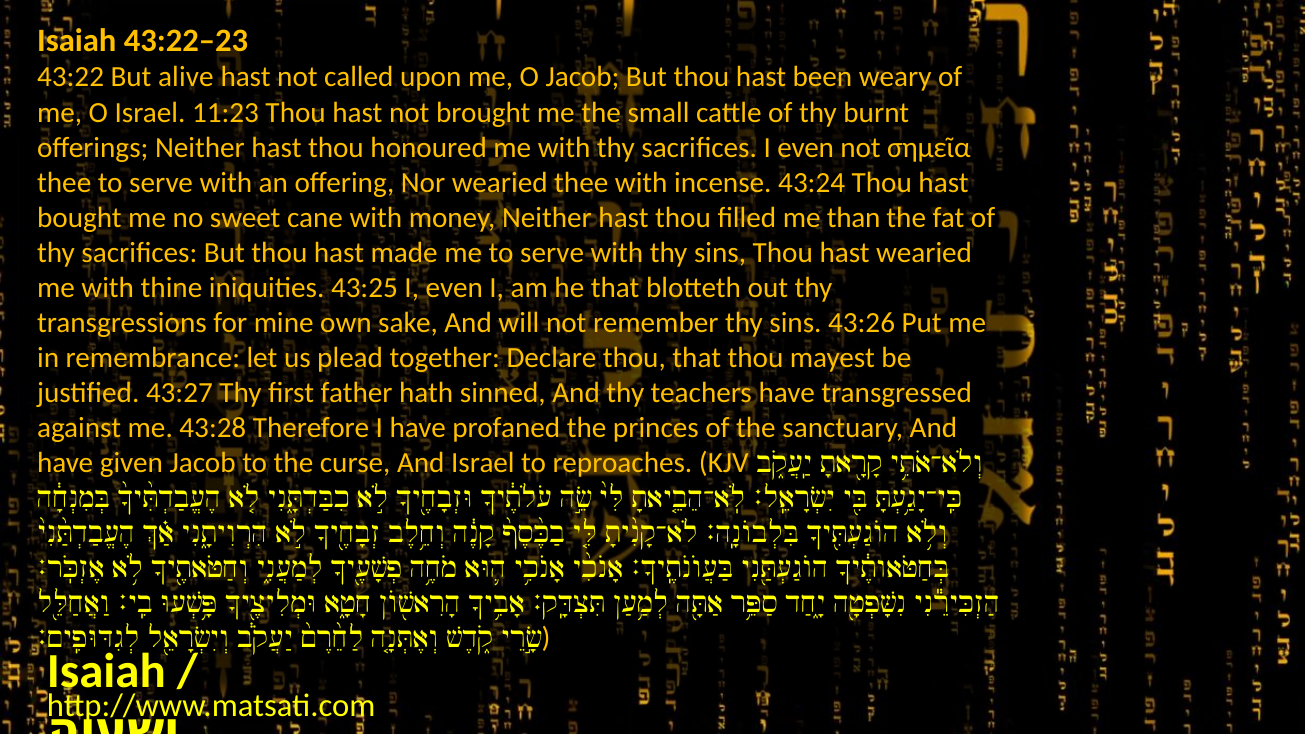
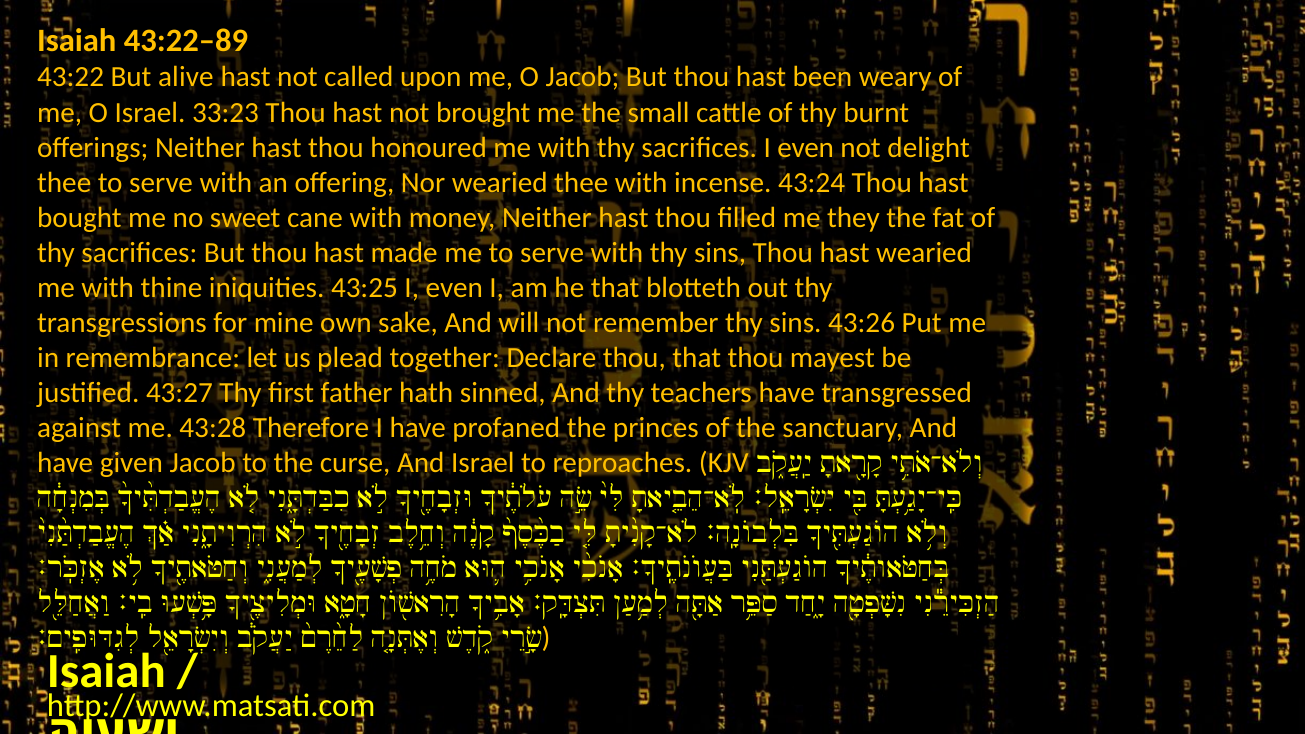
43:22–23: 43:22–23 -> 43:22–89 (186, 40)
11:23: 11:23 -> 33:23 (225, 112)
σημεῖα: σημεῖα -> delight (929, 147)
than: than -> they (853, 218)
